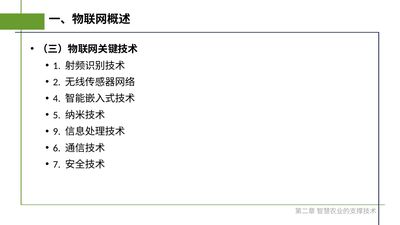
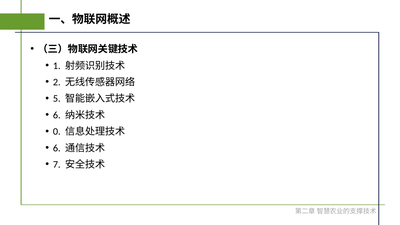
4: 4 -> 5 (57, 99)
5: 5 -> 6 (57, 115)
9: 9 -> 0 (57, 132)
